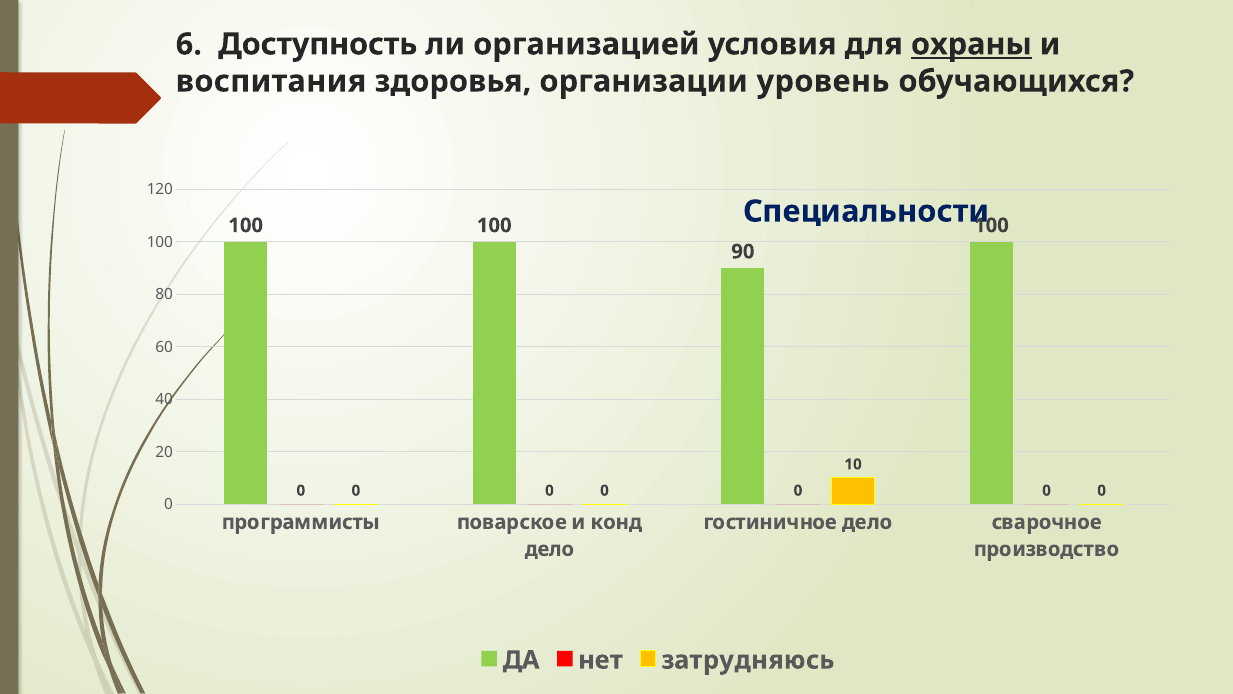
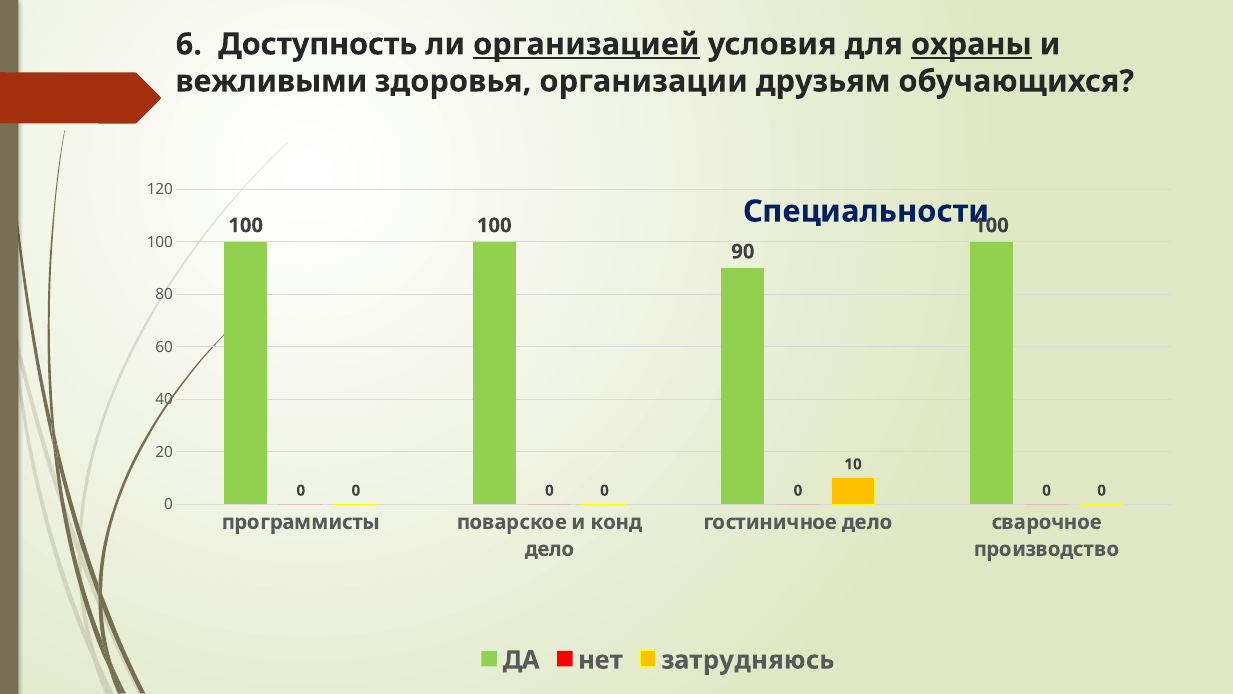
организацией underline: none -> present (586, 44)
воспитания: воспитания -> вежливыми (271, 81)
уровень: уровень -> друзьям (823, 81)
